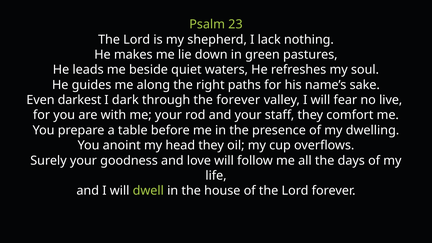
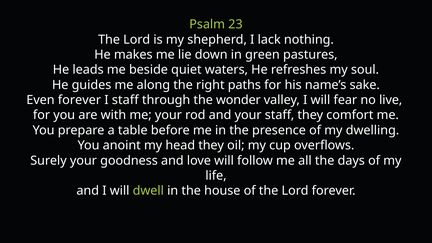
Even darkest: darkest -> forever (79, 100)
I dark: dark -> staff (125, 100)
the forever: forever -> wonder (238, 100)
